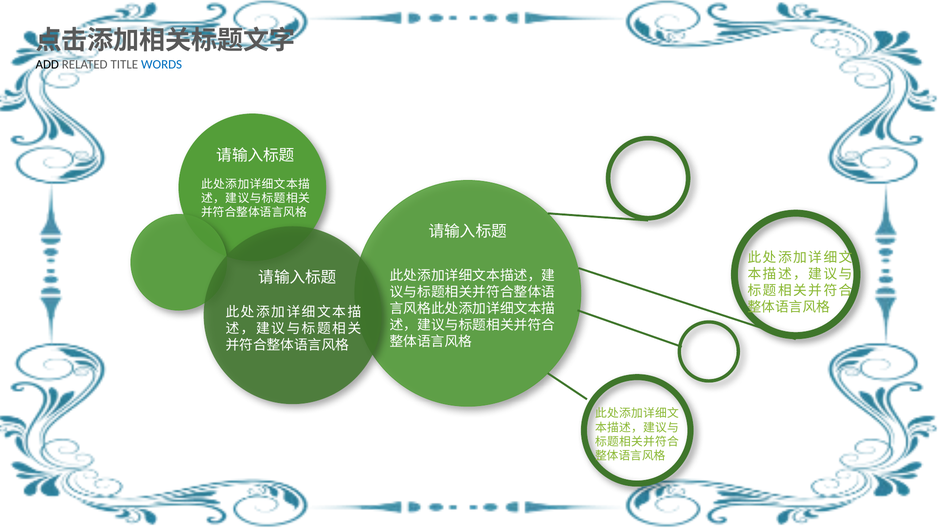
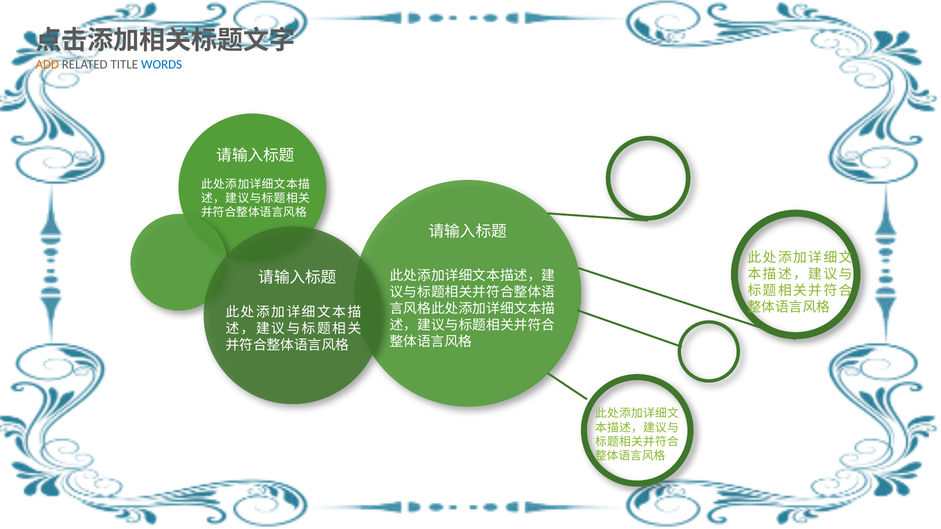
ADD colour: black -> orange (47, 64)
